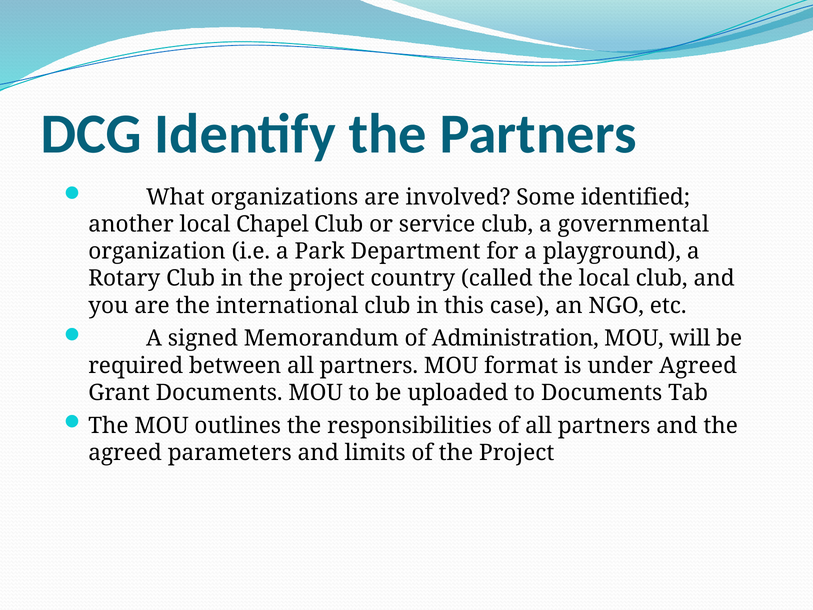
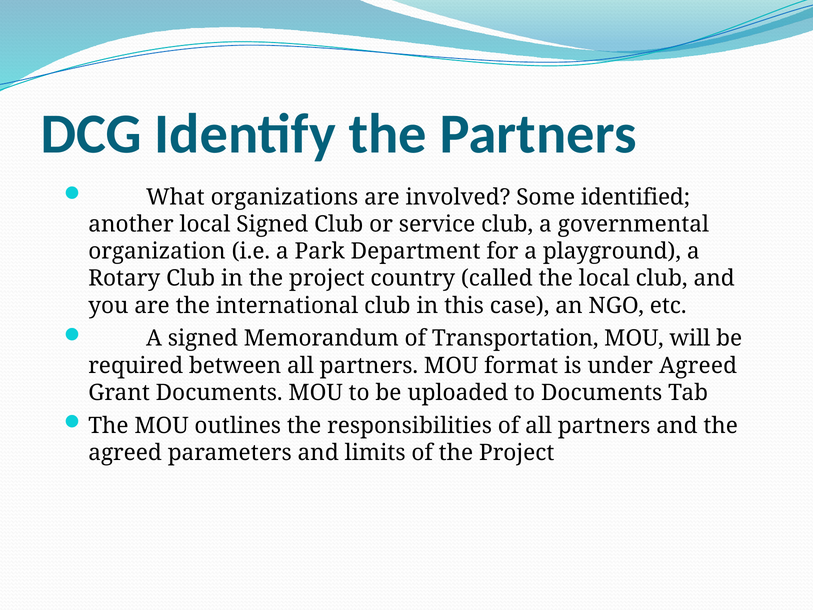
local Chapel: Chapel -> Signed (272, 224)
Administration: Administration -> Transportation (515, 338)
